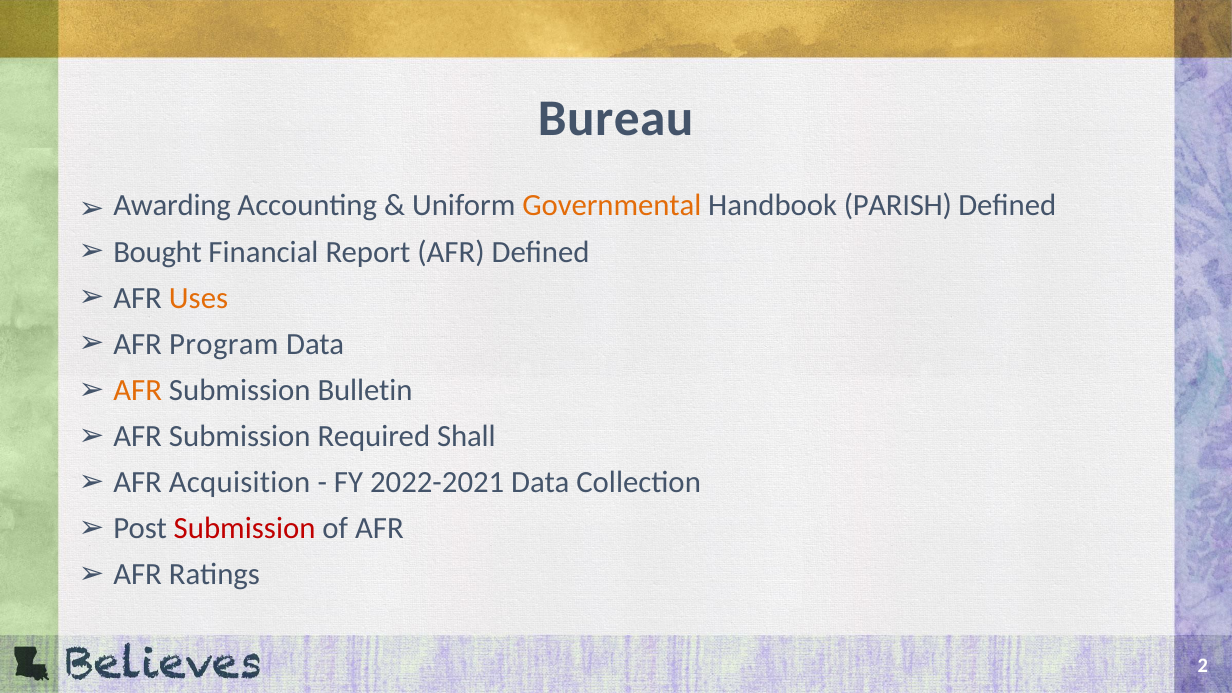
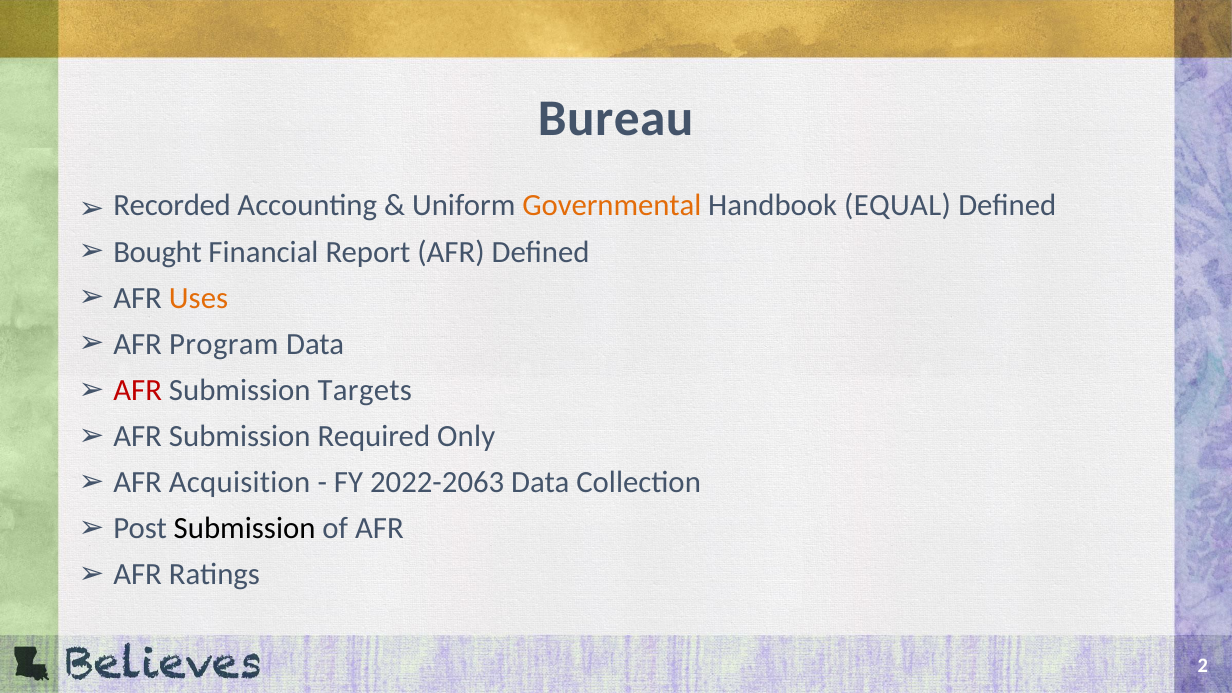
Awarding: Awarding -> Recorded (172, 206)
PARISH: PARISH -> EQUAL (898, 206)
AFR colour: orange -> red (138, 390)
Bulletin: Bulletin -> Targets (365, 390)
Shall: Shall -> Only (466, 436)
2022-2021: 2022-2021 -> 2022-2063 (437, 482)
Submission colour: red -> black (245, 528)
